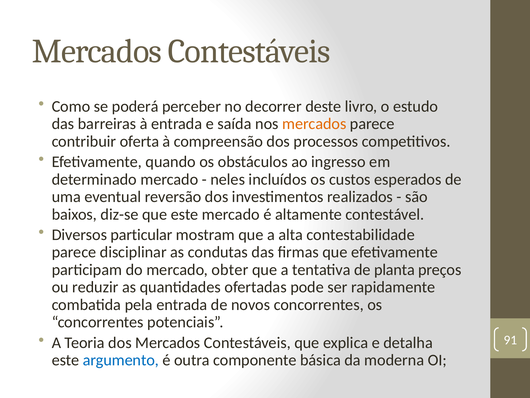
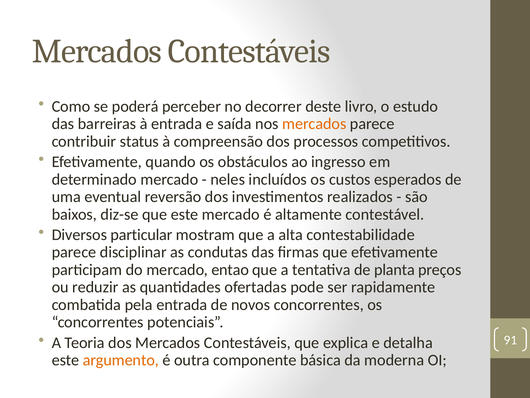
oferta: oferta -> status (139, 141)
obter: obter -> entao (230, 269)
argumento colour: blue -> orange (121, 360)
